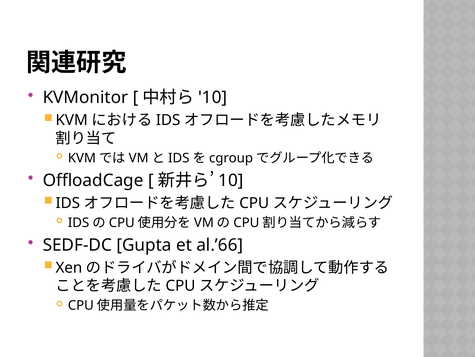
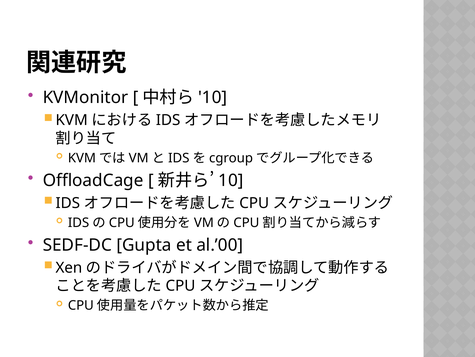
al.’66: al.’66 -> al.’00 (220, 245)
